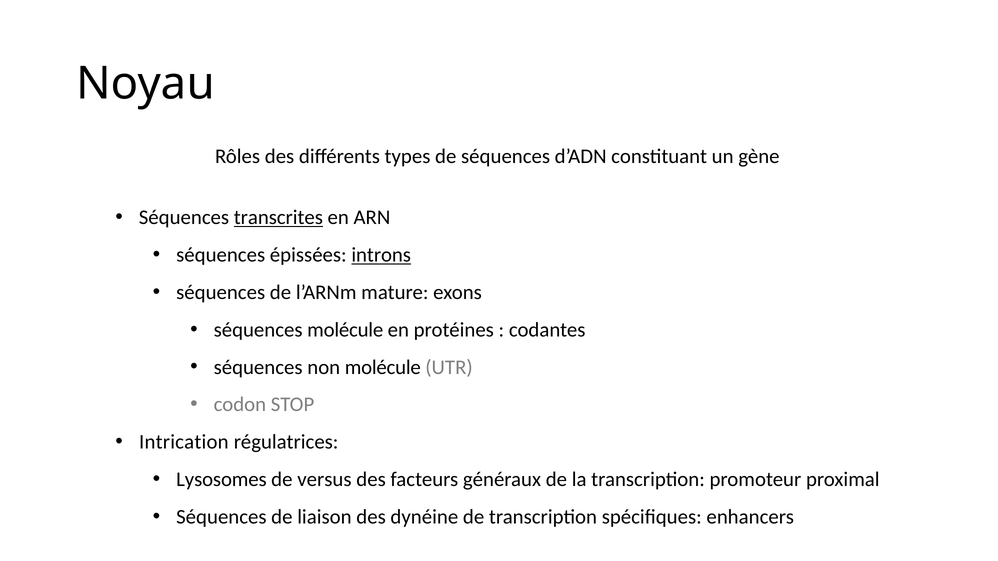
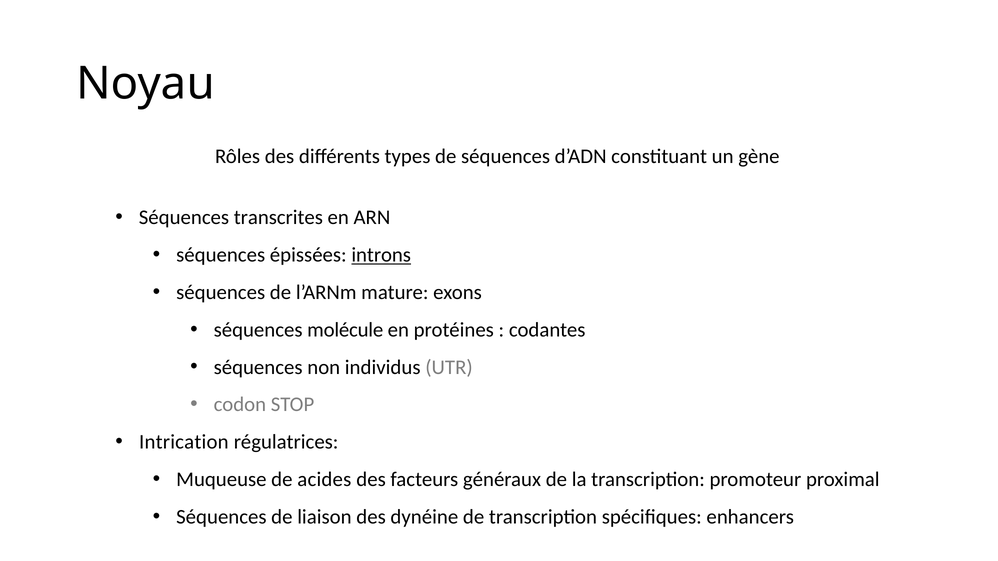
transcrites underline: present -> none (278, 218)
non molécule: molécule -> individus (383, 367)
Lysosomes: Lysosomes -> Muqueuse (221, 480)
versus: versus -> acides (324, 480)
